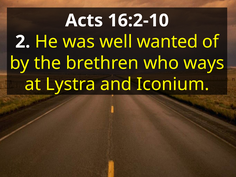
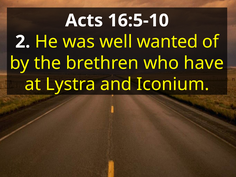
16:2-10: 16:2-10 -> 16:5-10 (138, 21)
ways: ways -> have (204, 63)
